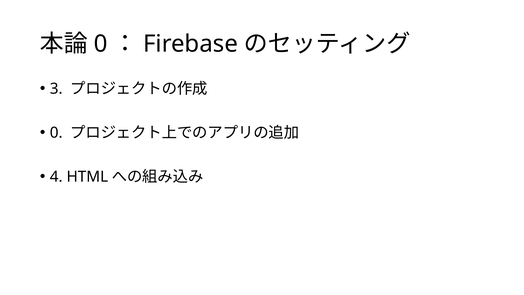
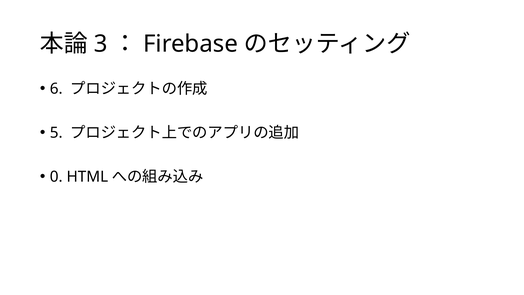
0: 0 -> 3 (101, 44)
3: 3 -> 6 (56, 89)
0: 0 -> 5 (56, 133)
4: 4 -> 0 (56, 176)
